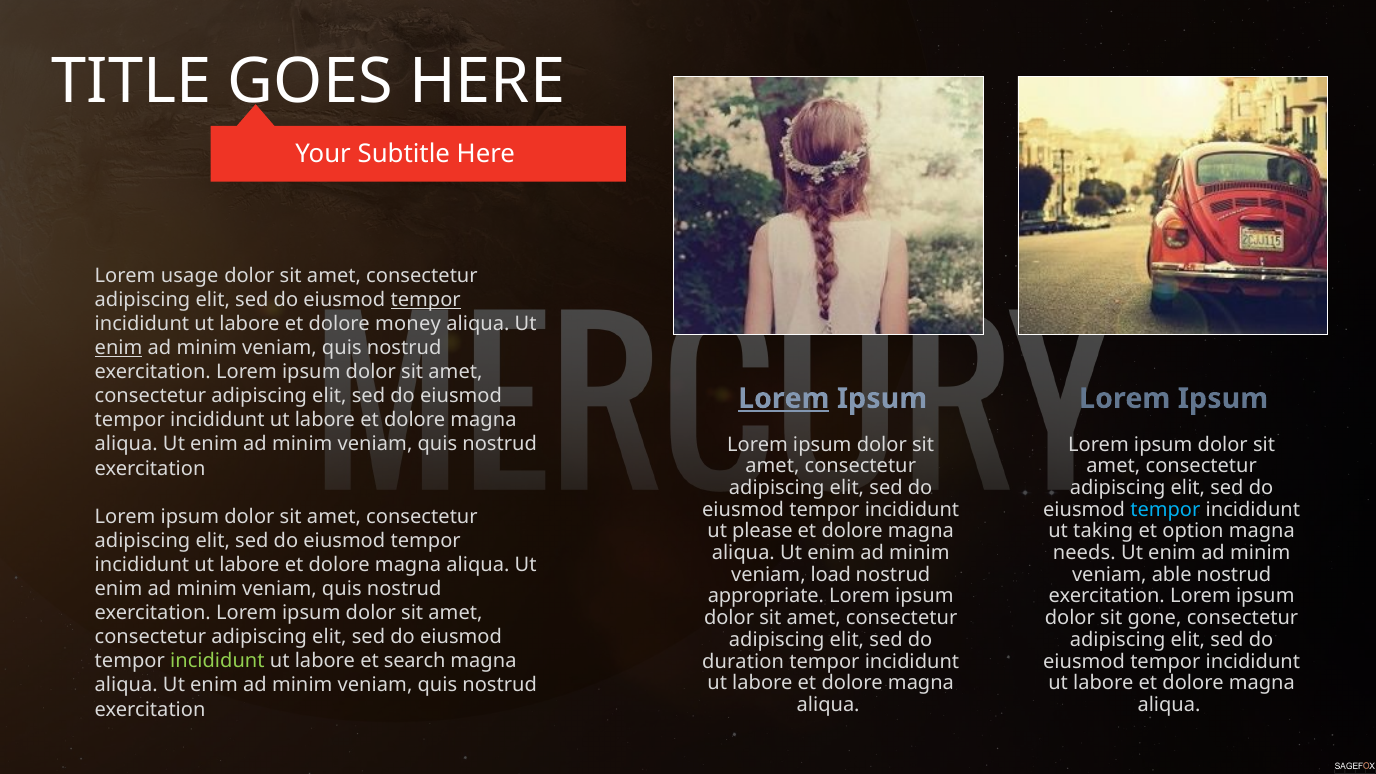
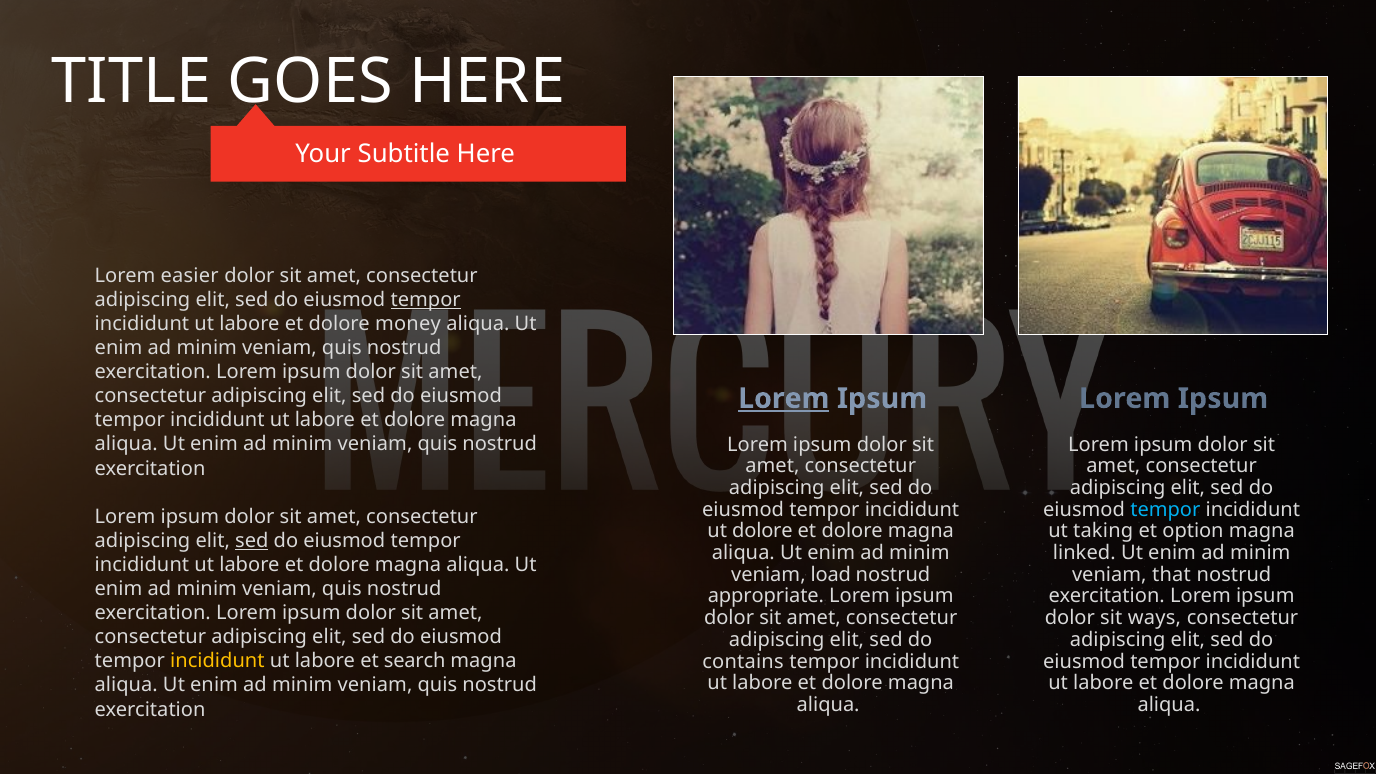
usage: usage -> easier (190, 276)
enim underline: present -> none (119, 348)
ut please: please -> dolore (762, 531)
sed underline: none -> present (252, 541)
needs: needs -> linked (1084, 553)
able: able -> that (1172, 575)
gone: gone -> ways (1154, 618)
incididunt colour: light green -> yellow (217, 661)
duration: duration -> contains (743, 661)
